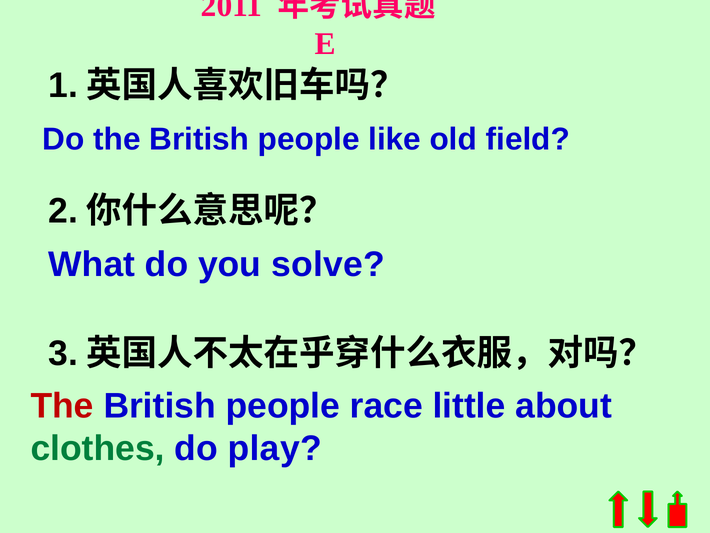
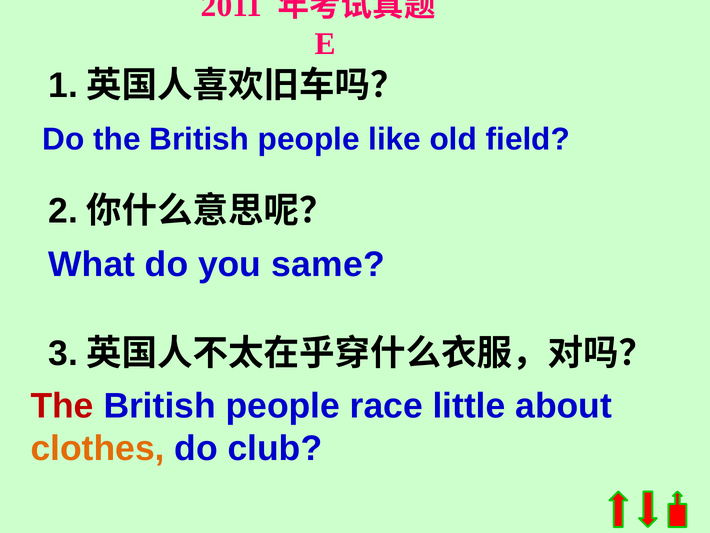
solve: solve -> same (328, 264)
clothes colour: green -> orange (98, 448)
play: play -> club (275, 448)
